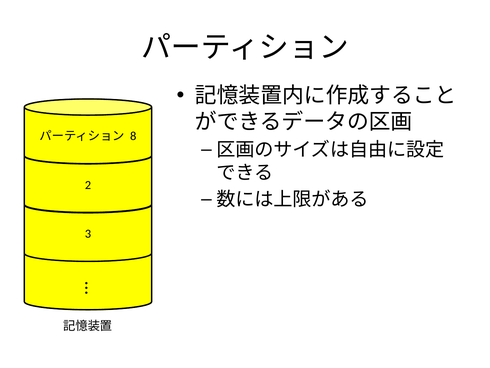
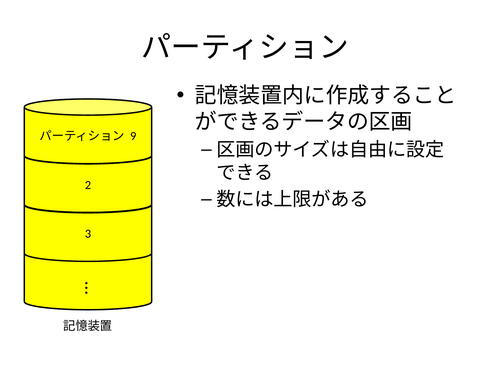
8: 8 -> 9 (133, 136)
